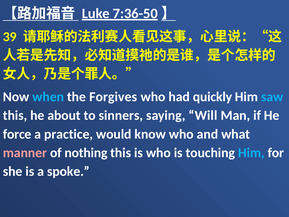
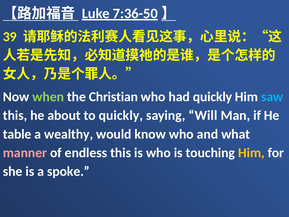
when colour: light blue -> light green (48, 97)
Forgives: Forgives -> Christian (113, 97)
to sinners: sinners -> quickly (121, 115)
force: force -> table (17, 134)
practice: practice -> wealthy (69, 134)
nothing: nothing -> endless (86, 153)
Him colour: light blue -> yellow (251, 153)
